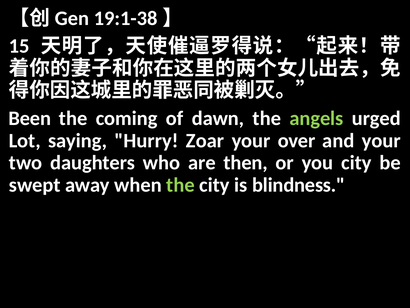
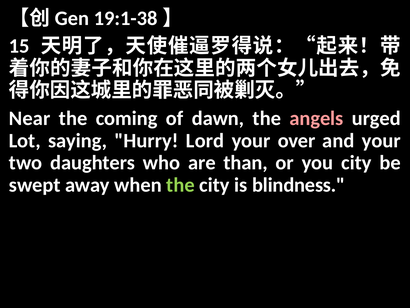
Been: Been -> Near (30, 118)
angels colour: light green -> pink (316, 118)
Zoar: Zoar -> Lord (205, 140)
then: then -> than (246, 162)
